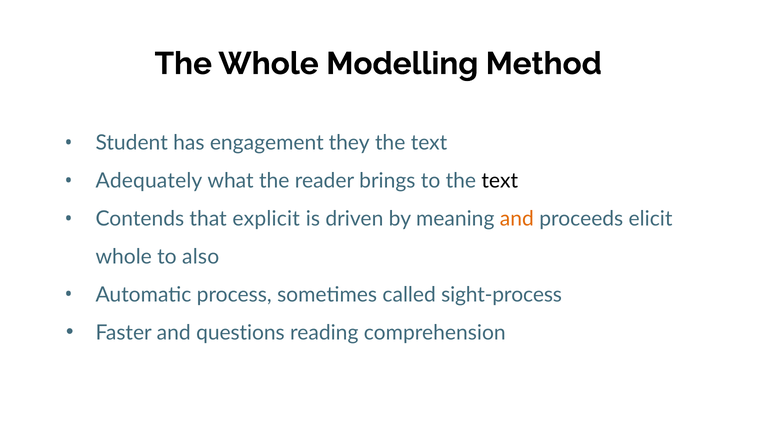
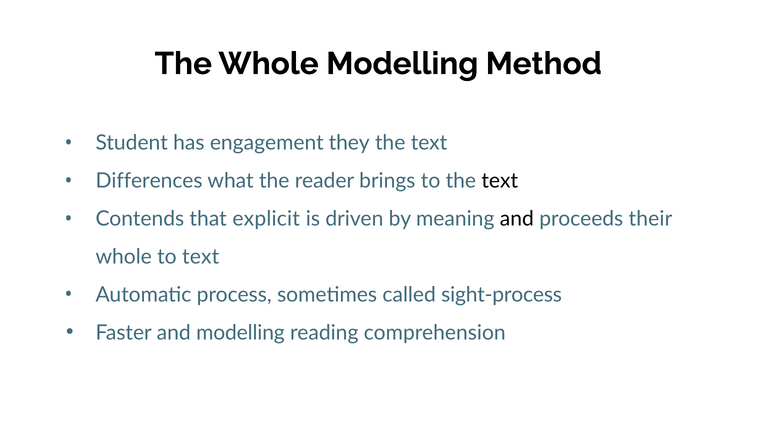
Adequately: Adequately -> Differences (149, 181)
and colour: orange -> black (517, 219)
elicit: elicit -> their (650, 219)
to also: also -> text (201, 257)
and questions: questions -> modelling (240, 332)
